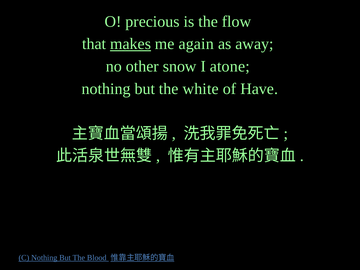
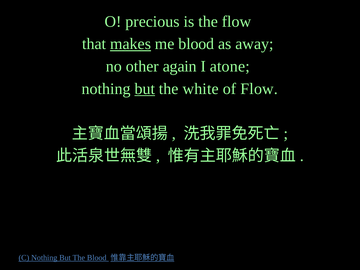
me again: again -> blood (196, 44)
snow: snow -> again (180, 66)
but underline: none -> present (145, 89)
of Have: Have -> Flow (259, 89)
